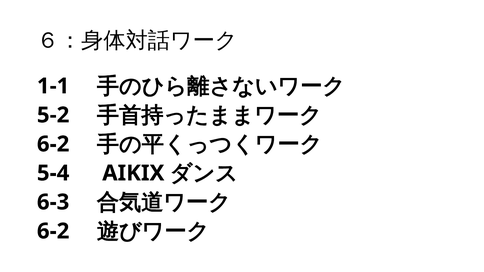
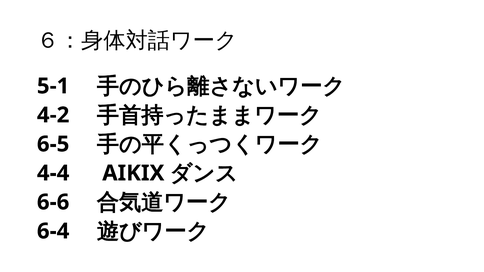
1-1: 1-1 -> 5-1 (53, 86)
5-2: 5-2 -> 4-2 (53, 115)
6-2: 6-2 -> 6-5 (53, 144)
5-4: 5-4 -> 4-4 (53, 173)
6-3: 6-3 -> 6-6 (53, 202)
6-2: 6-2 -> 6-4 (53, 231)
